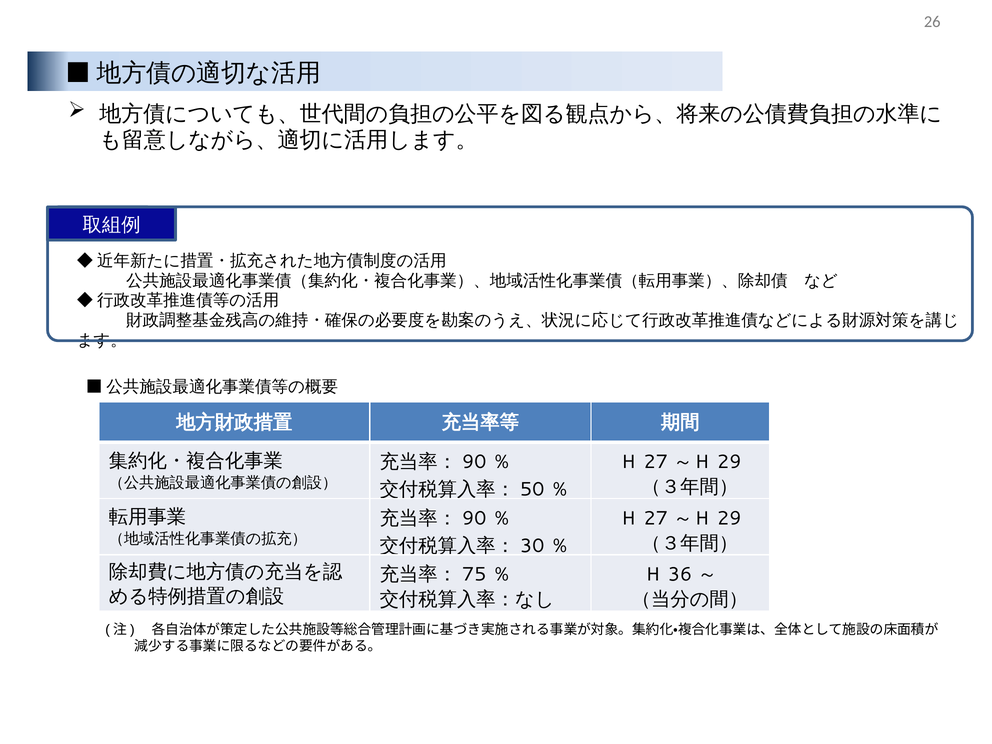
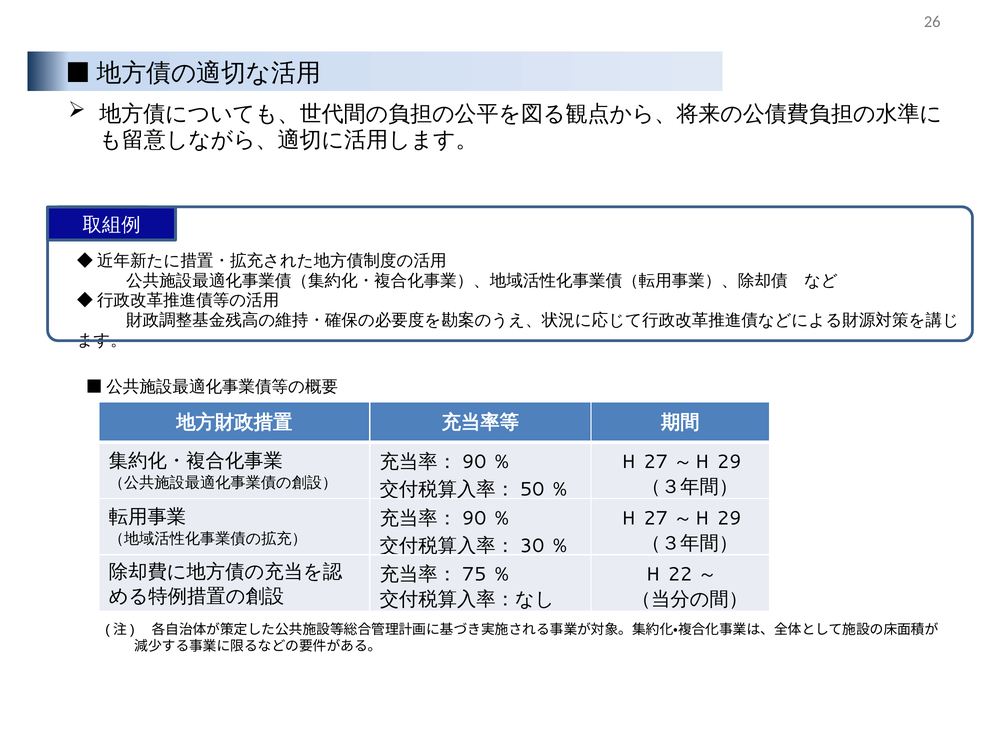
36: 36 -> 22 (680, 574)
